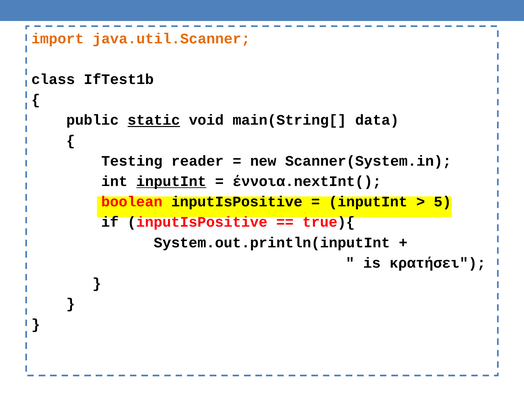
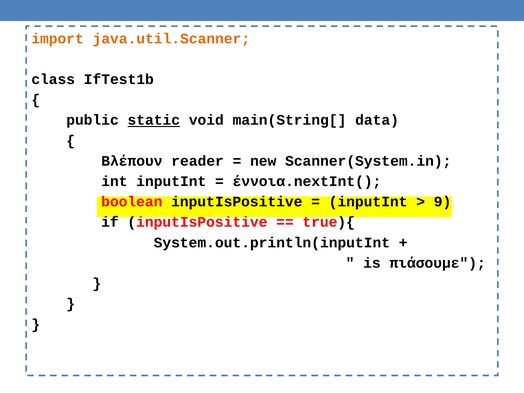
Testing: Testing -> Βλέπουν (132, 161)
inputInt underline: present -> none (171, 181)
5: 5 -> 9 (443, 202)
κρατήσει: κρατήσει -> πιάσουμε (438, 263)
